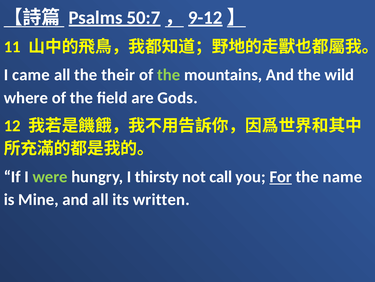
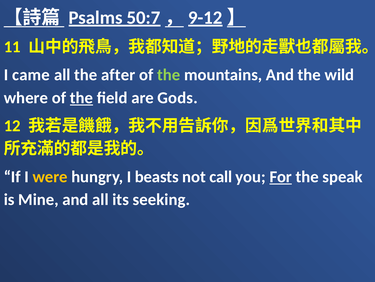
their: their -> after (118, 75)
the underline: none -> present (82, 97)
were colour: light green -> yellow (50, 176)
thirsty: thirsty -> beasts (157, 176)
name: name -> speak (343, 176)
written: written -> seeking (161, 199)
